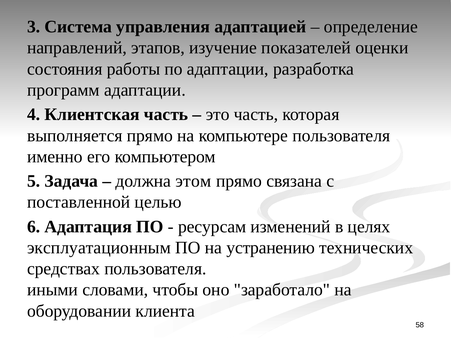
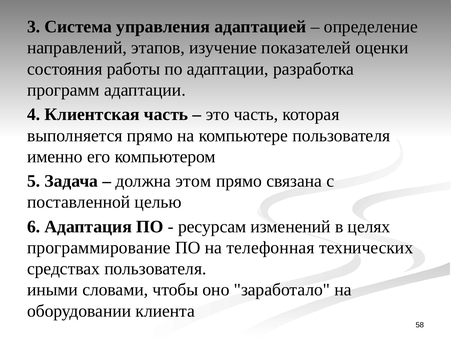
эксплуатационным: эксплуатационным -> программирование (99, 248)
устранению: устранению -> телефонная (270, 248)
